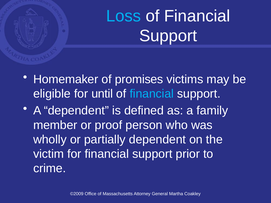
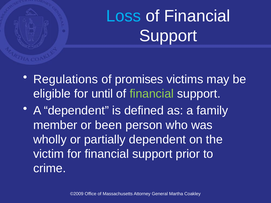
Homemaker: Homemaker -> Regulations (66, 79)
financial colour: light blue -> light green (152, 94)
proof: proof -> been (108, 125)
